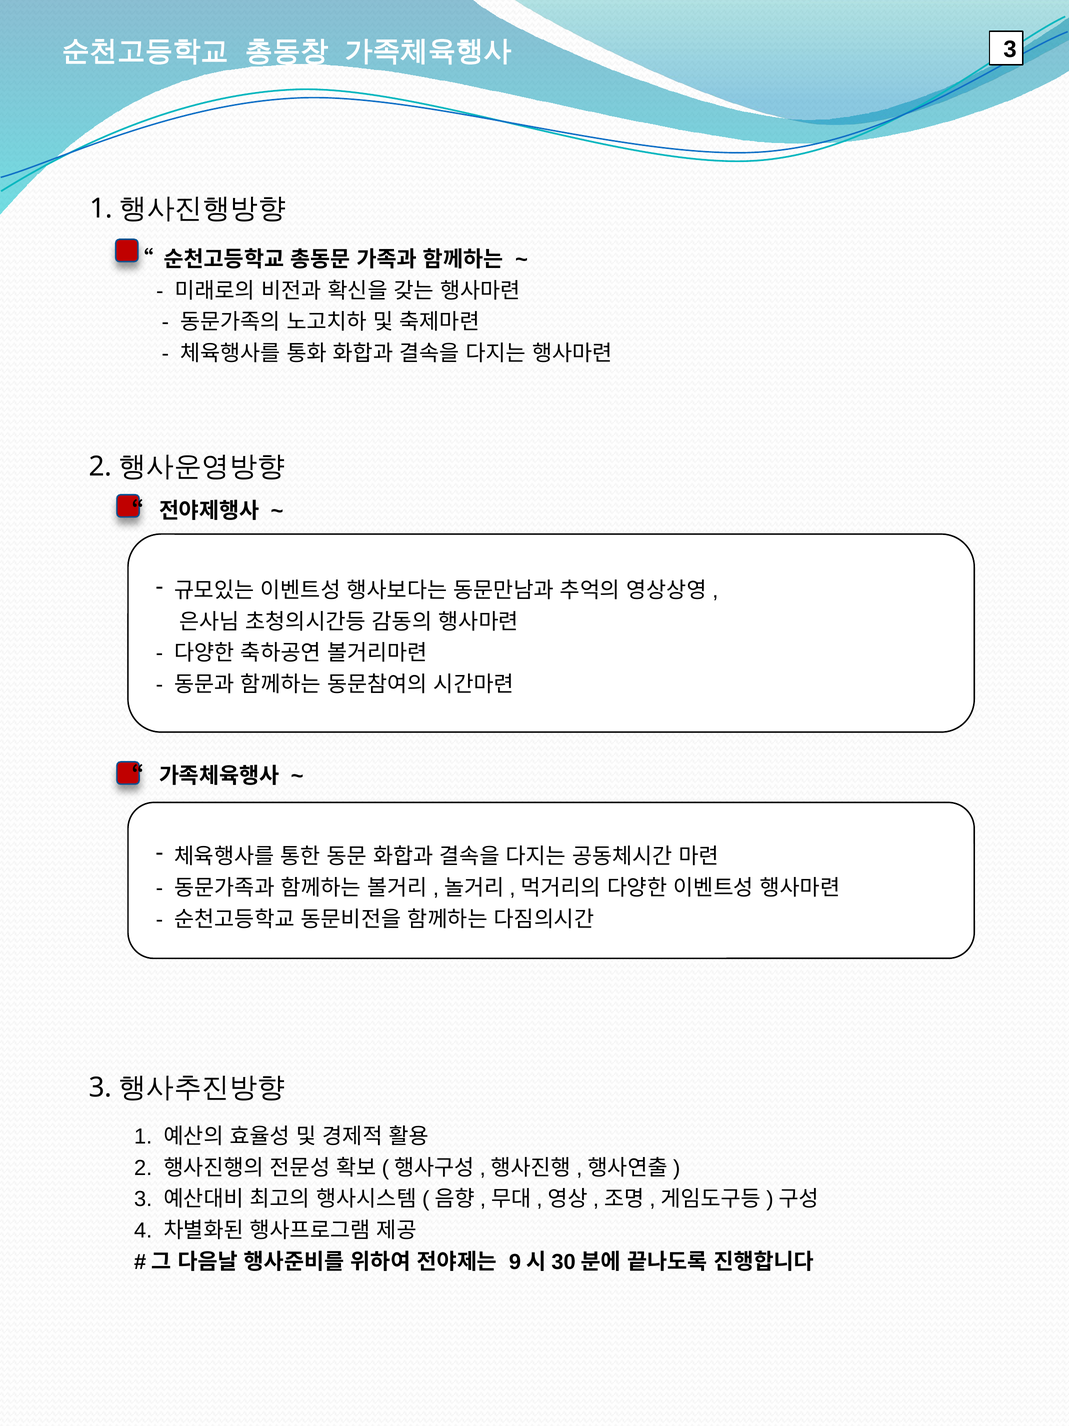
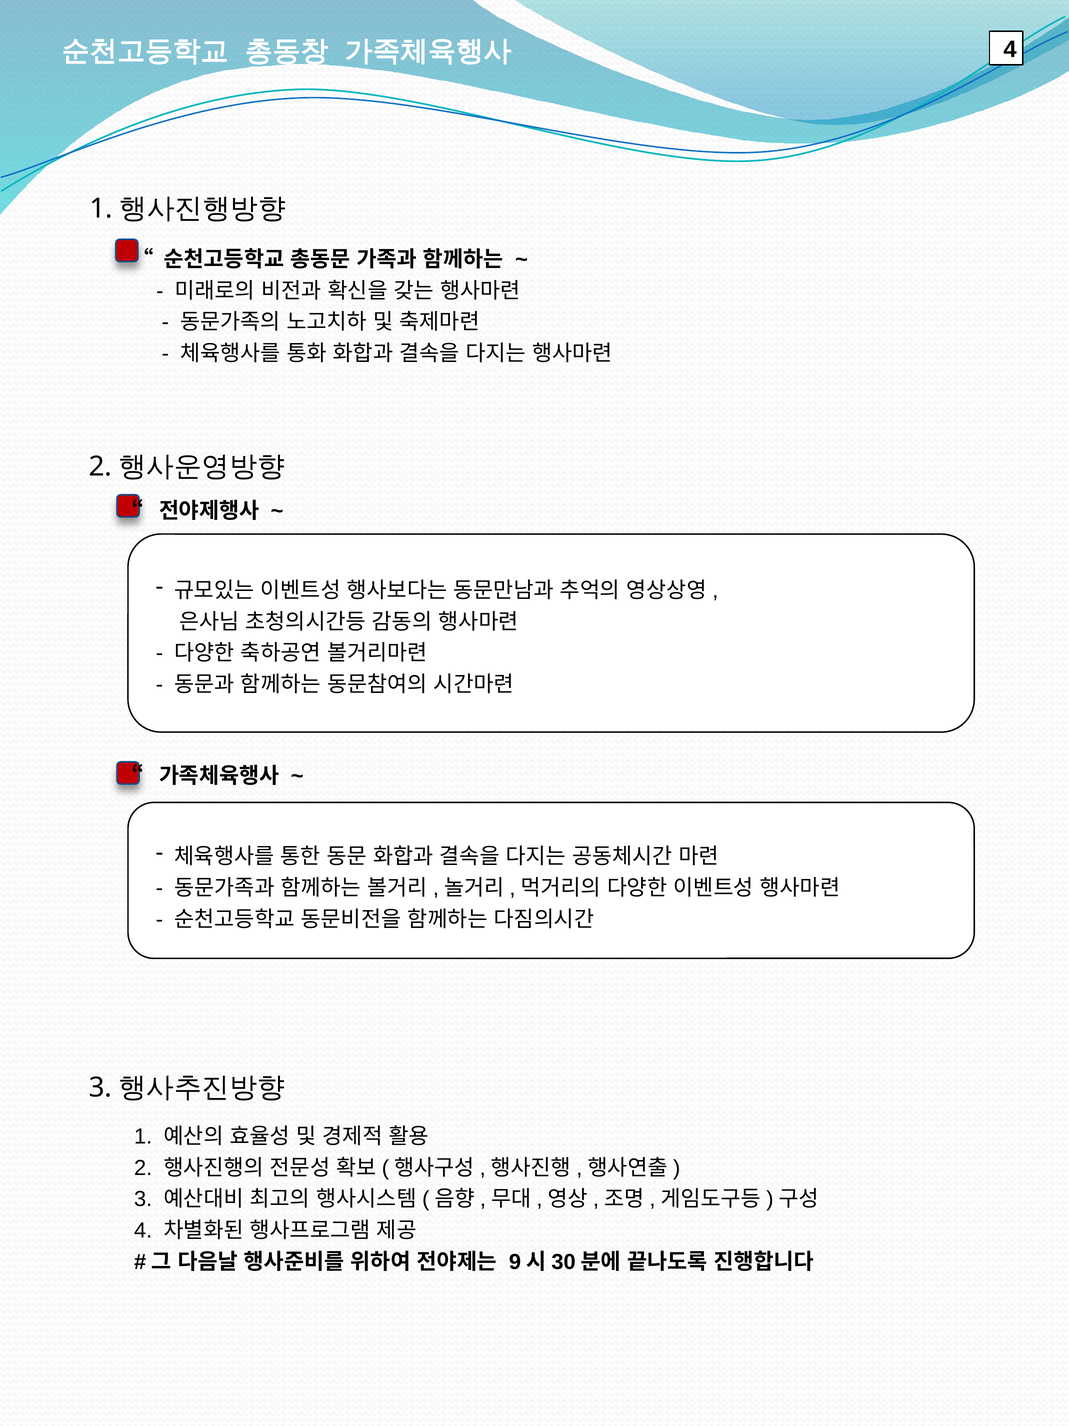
3: 3 -> 4 (1010, 50)
